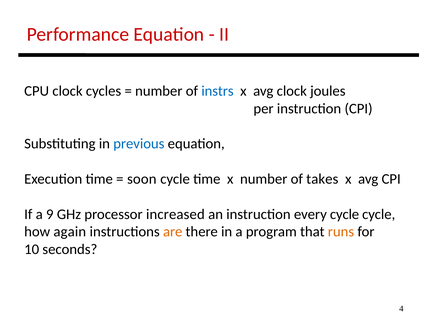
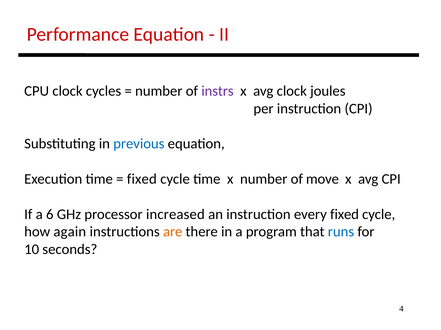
instrs colour: blue -> purple (217, 91)
soon: soon -> fixed (142, 179)
takes: takes -> move (322, 179)
9: 9 -> 6 (50, 215)
every cycle: cycle -> fixed (345, 215)
runs colour: orange -> blue (341, 232)
